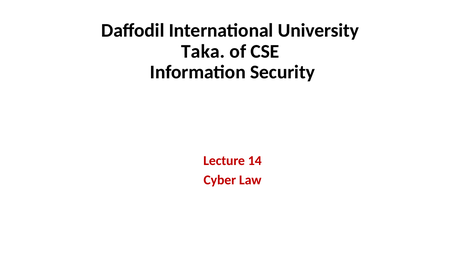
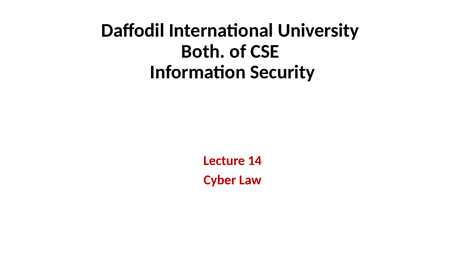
Taka: Taka -> Both (203, 51)
